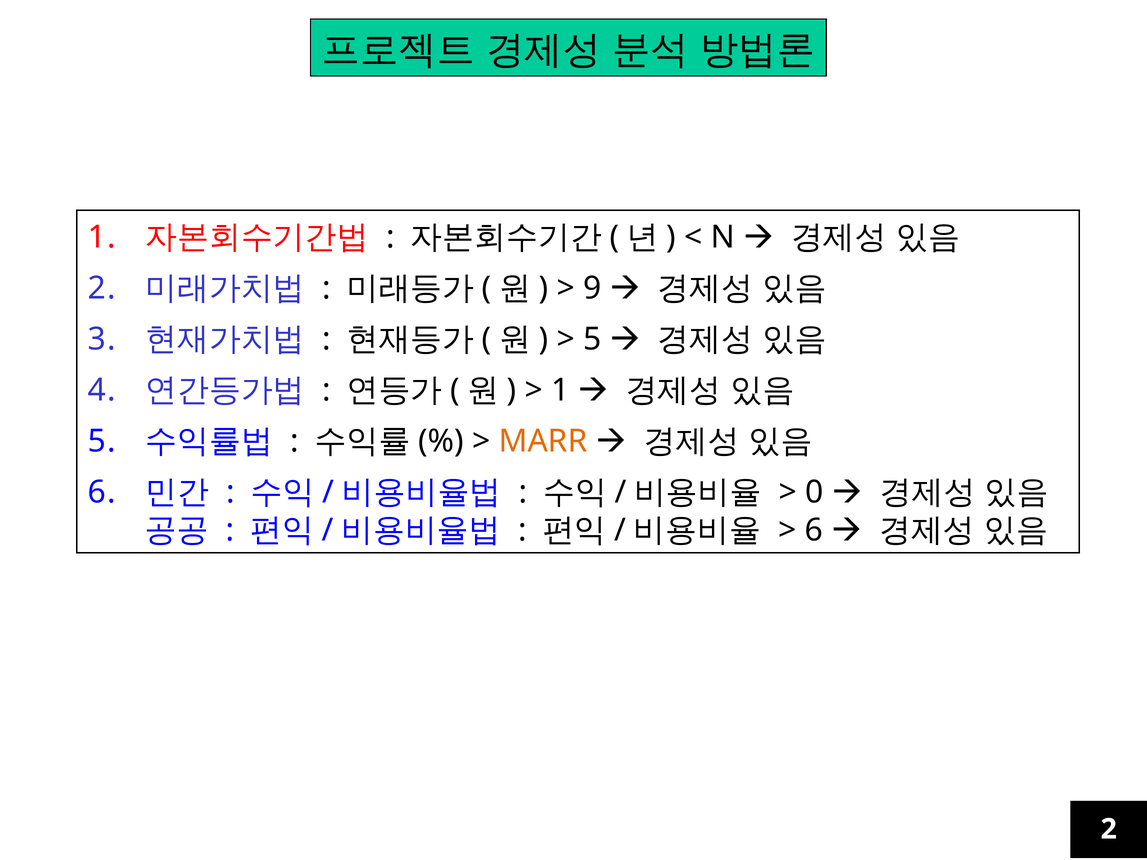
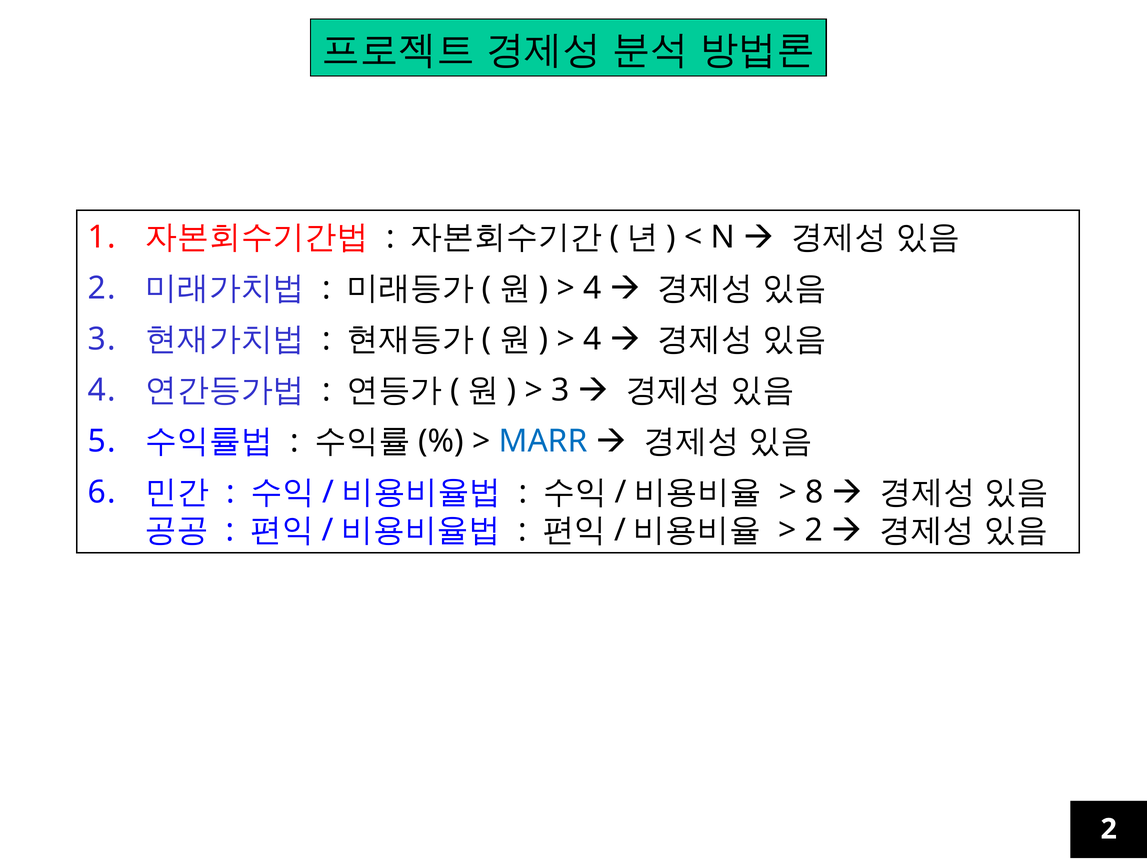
9: 9 -> 4 (592, 288)
5: 5 -> 4 (592, 339)
1: 1 -> 3 (560, 390)
MARR colour: orange -> blue (543, 441)
0: 0 -> 8 (814, 492)
6: 6 -> 2 (814, 530)
